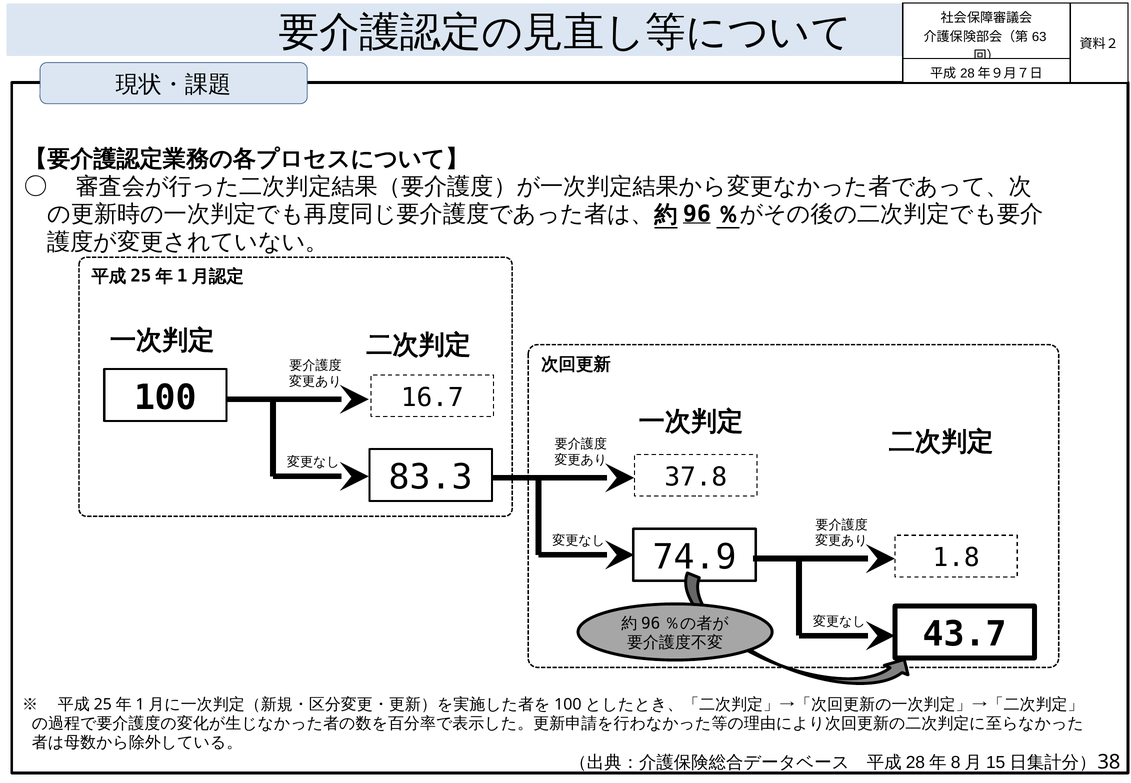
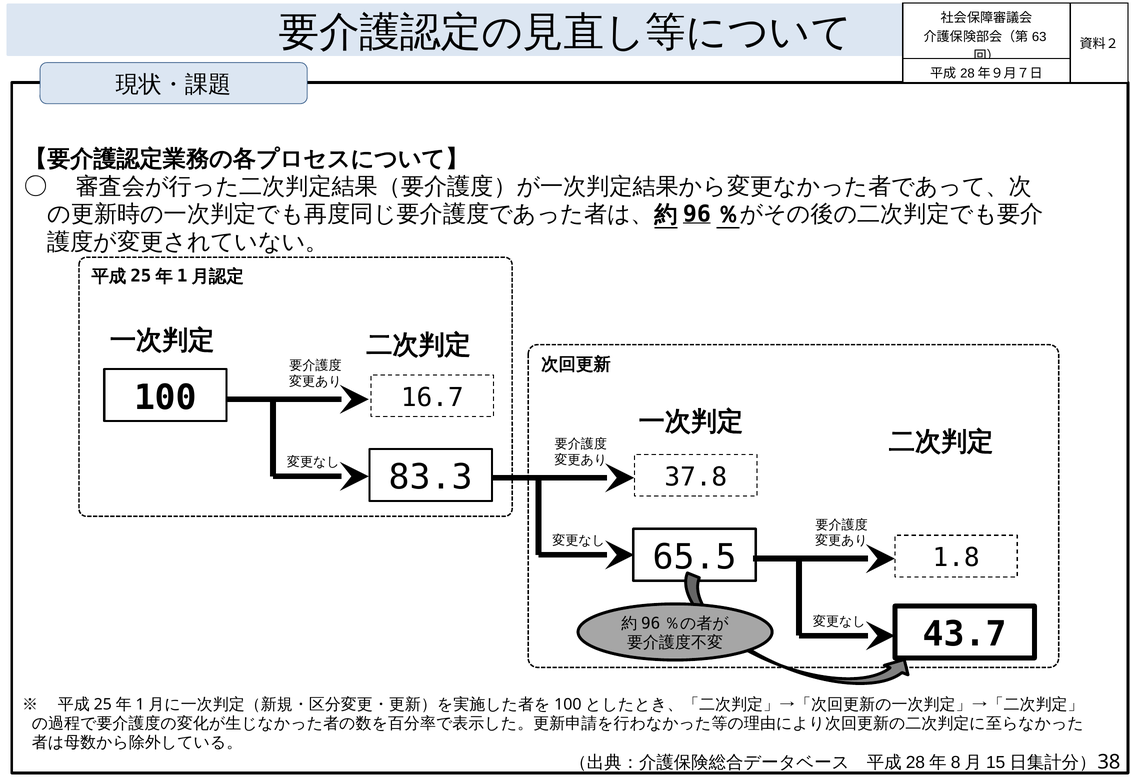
74.9: 74.9 -> 65.5 (695, 557)
